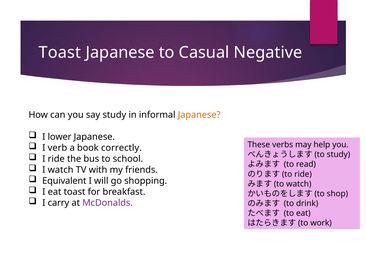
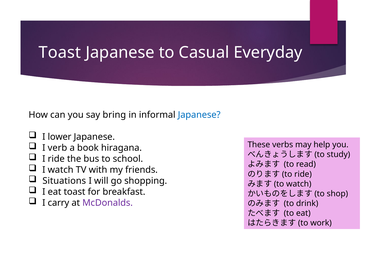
Negative: Negative -> Everyday (268, 52)
say study: study -> bring (114, 115)
Japanese colour: orange -> blue (199, 115)
correctly: correctly -> hiragana (121, 148)
Equivalent: Equivalent -> Situations (64, 181)
